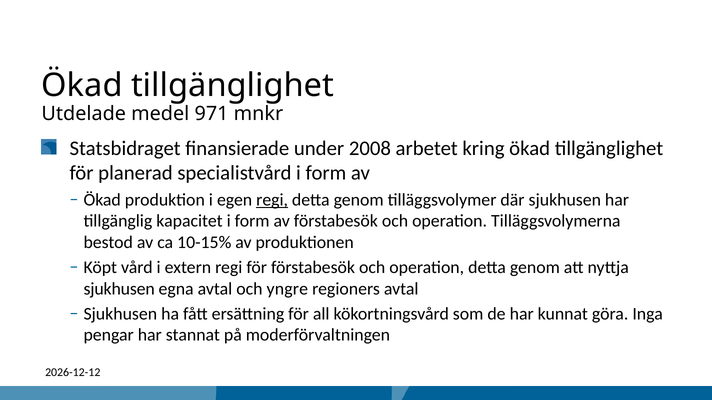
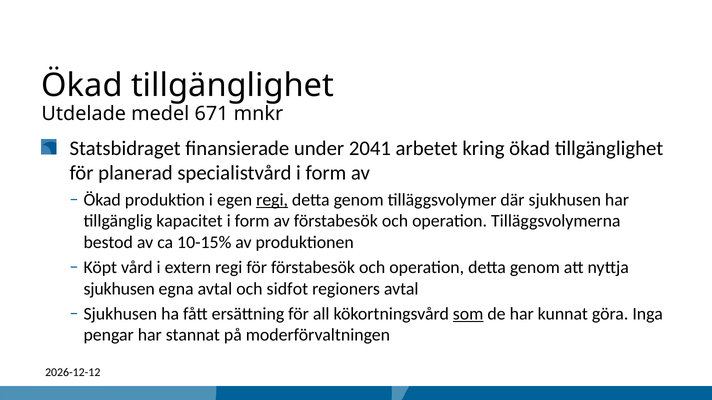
971: 971 -> 671 (212, 114)
2008: 2008 -> 2041 (370, 148)
yngre: yngre -> sidfot (287, 289)
som underline: none -> present (468, 314)
